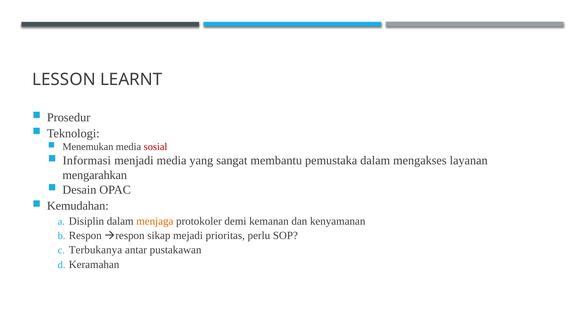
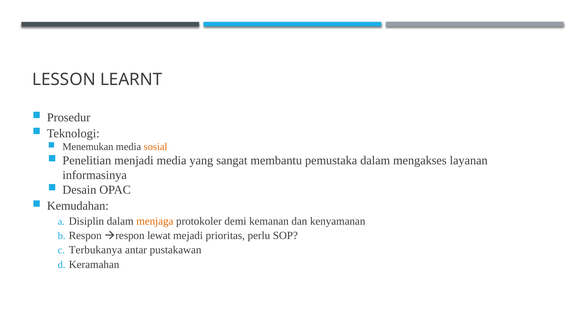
sosial colour: red -> orange (156, 147)
Informasi: Informasi -> Penelitian (87, 161)
mengarahkan: mengarahkan -> informasinya (95, 175)
sikap: sikap -> lewat (159, 236)
